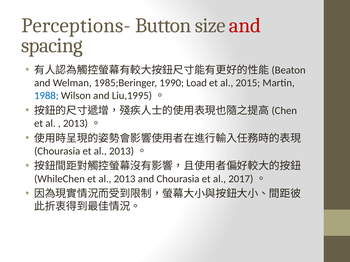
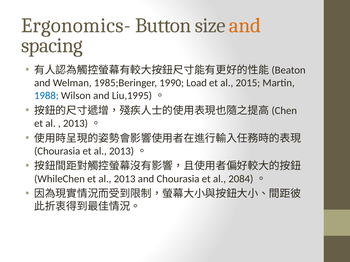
Perceptions-: Perceptions- -> Ergonomics- (76, 25)
and colour: red -> orange (245, 25)
2017: 2017 -> 2084 (241, 179)
